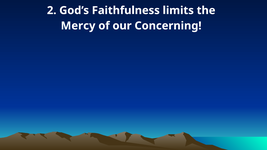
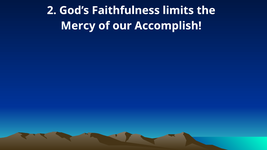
Concerning: Concerning -> Accomplish (168, 26)
